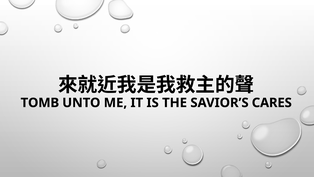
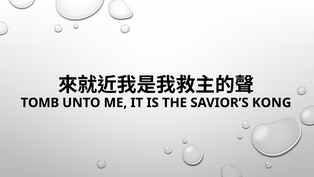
CARES: CARES -> KONG (272, 103)
